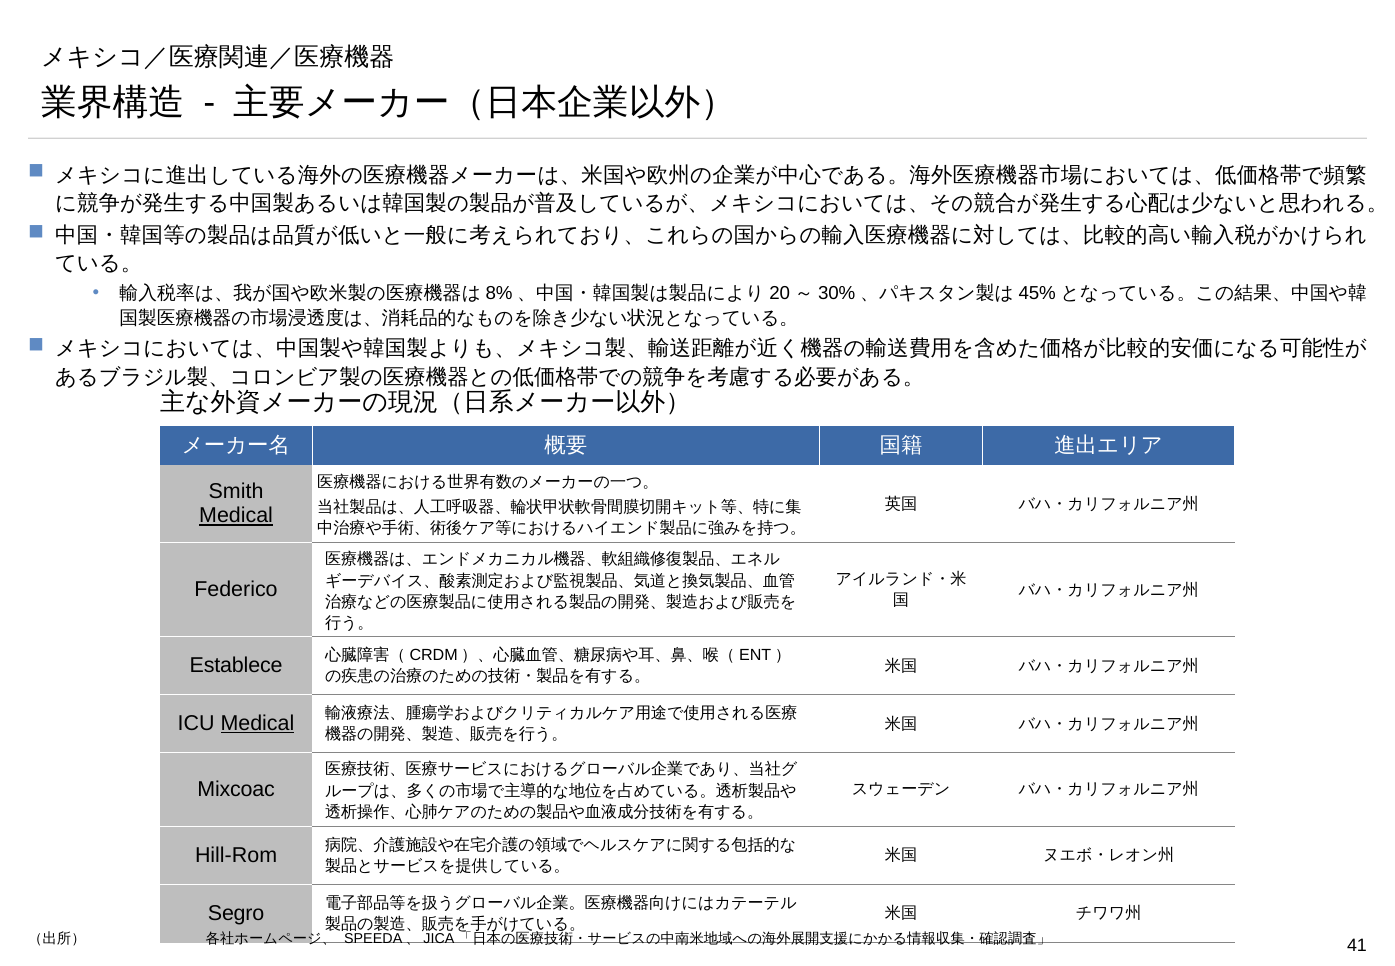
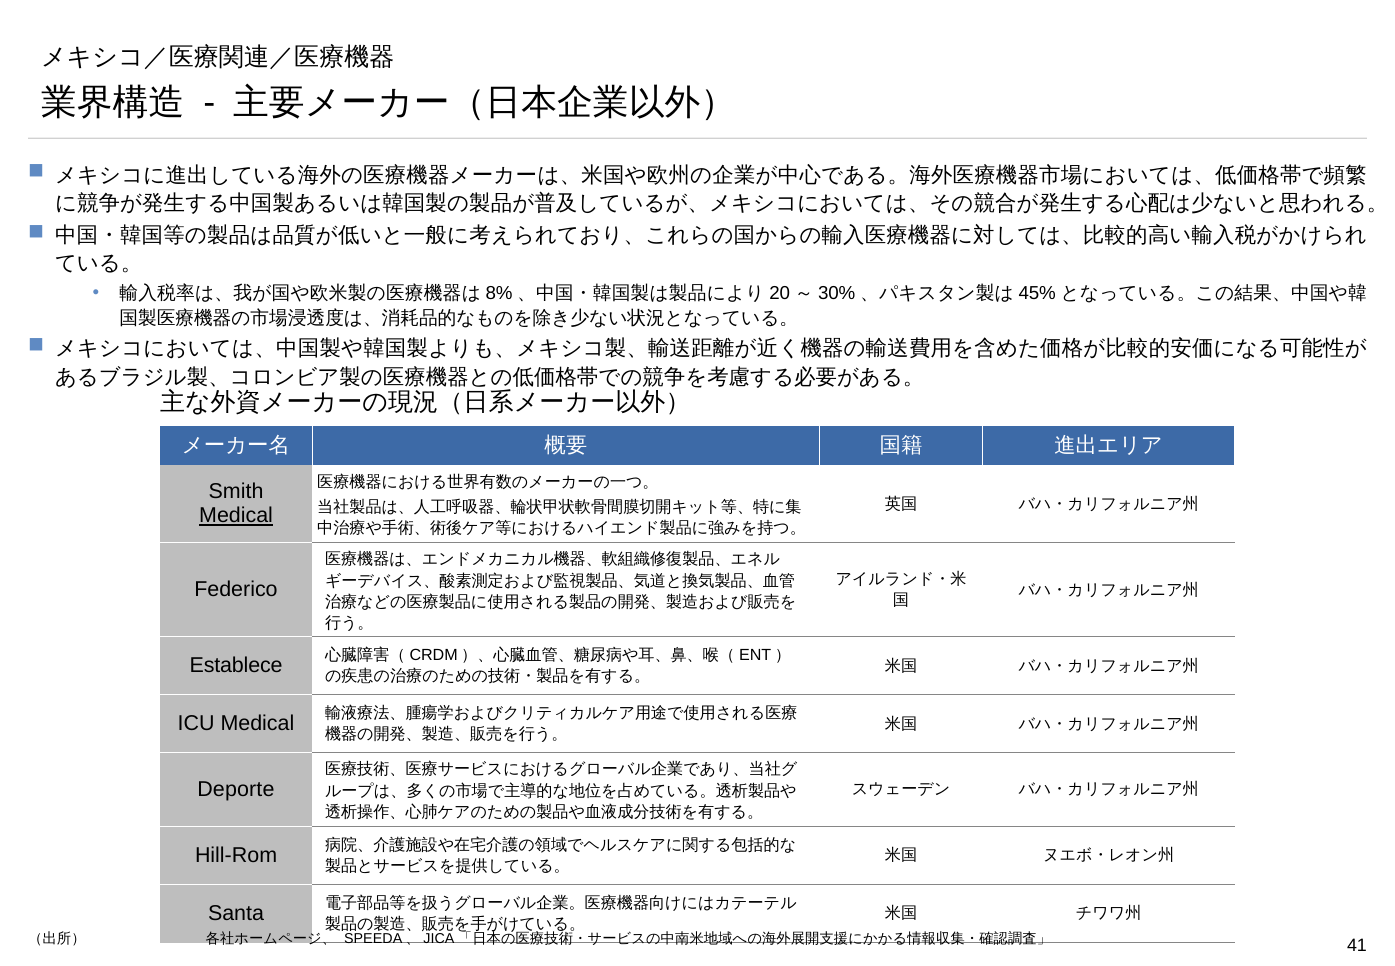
Medical underline: present -> none (257, 723)
Mixcoac: Mixcoac -> Deporte (236, 789)
Segro: Segro -> Santa (236, 913)
